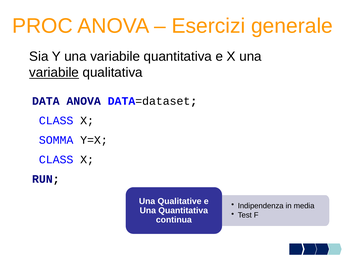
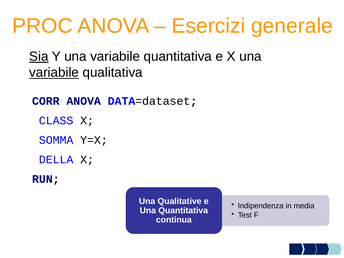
Sia underline: none -> present (39, 57)
DATA: DATA -> CORR (46, 101)
CLASS: CLASS -> DELLA (56, 160)
